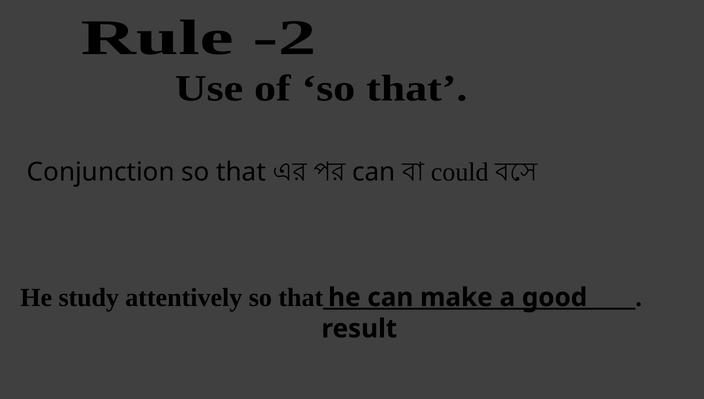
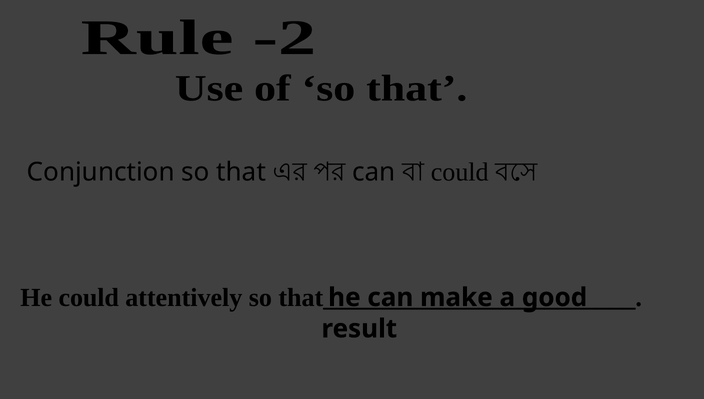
He study: study -> could (89, 297)
